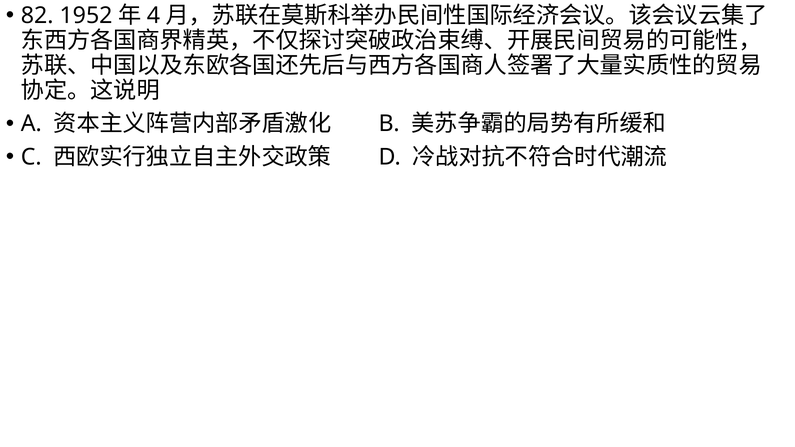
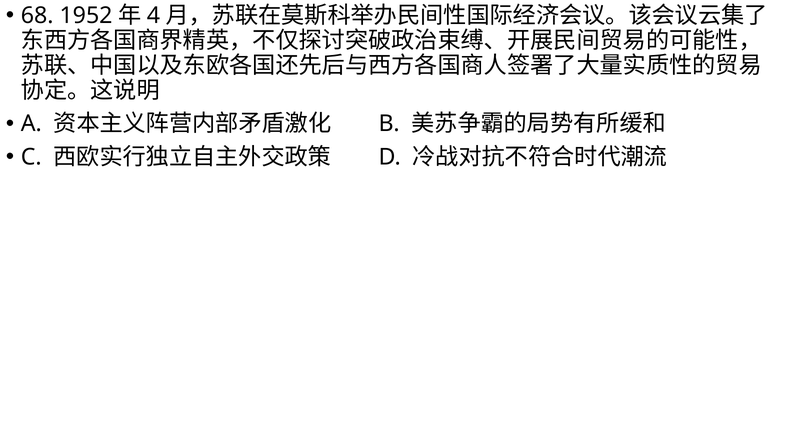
82: 82 -> 68 (37, 15)
